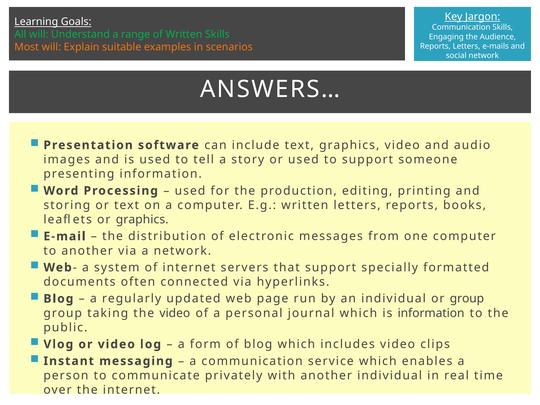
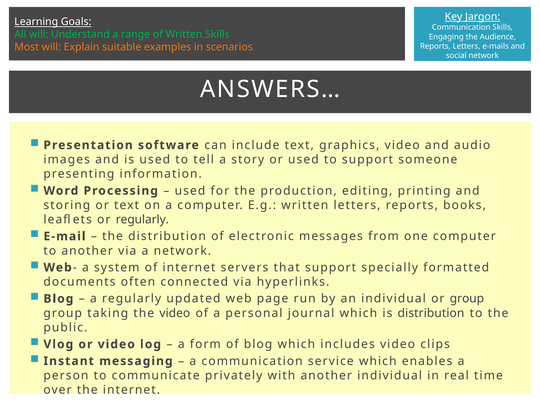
or graphics: graphics -> regularly (142, 220)
is information: information -> distribution (431, 313)
